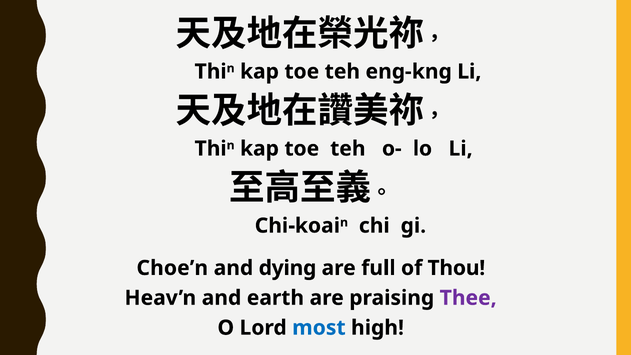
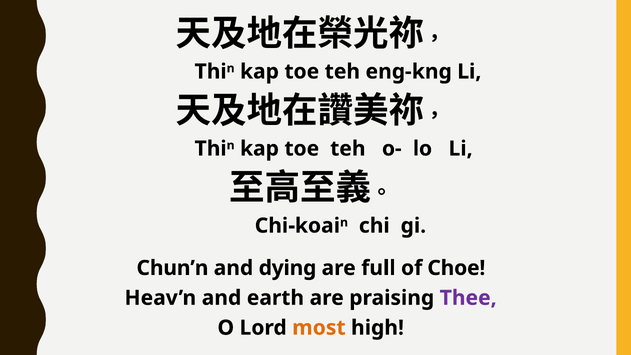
Choe’n: Choe’n -> Chun’n (172, 268)
Thou: Thou -> Choe (456, 268)
most colour: blue -> orange (319, 328)
